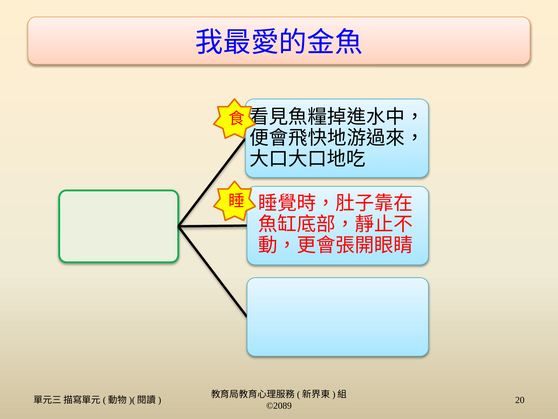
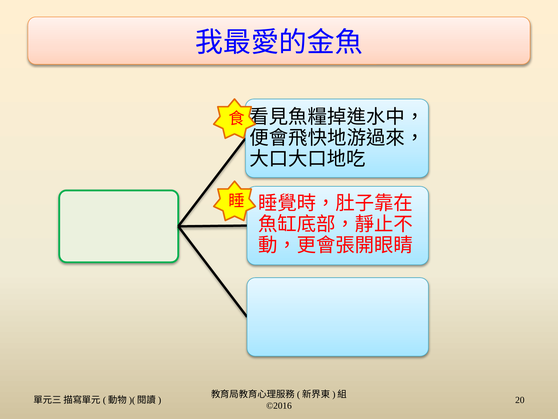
©2089: ©2089 -> ©2016 (279, 405)
